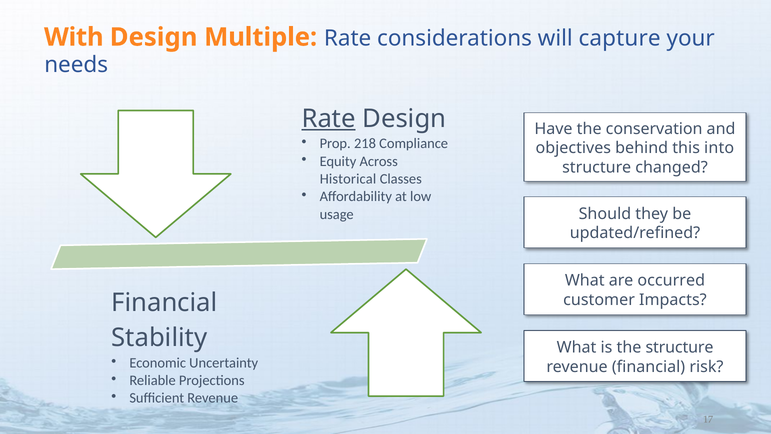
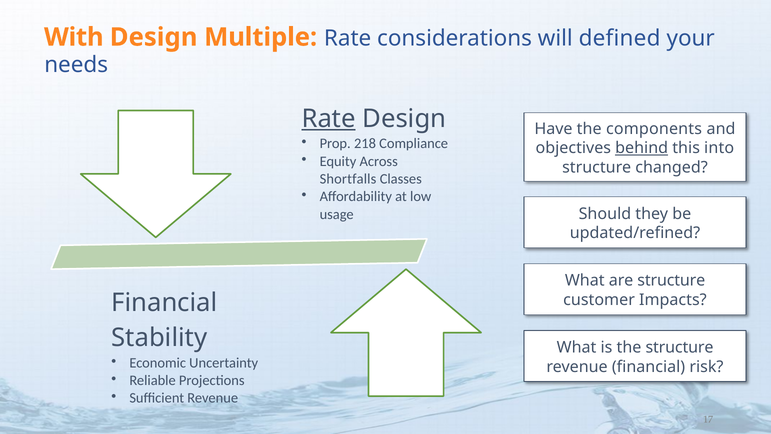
capture: capture -> defined (620, 38)
conservation: conservation -> components (654, 129)
behind underline: none -> present (642, 148)
Historical: Historical -> Shortfalls (348, 179)
are occurred: occurred -> structure (671, 280)
